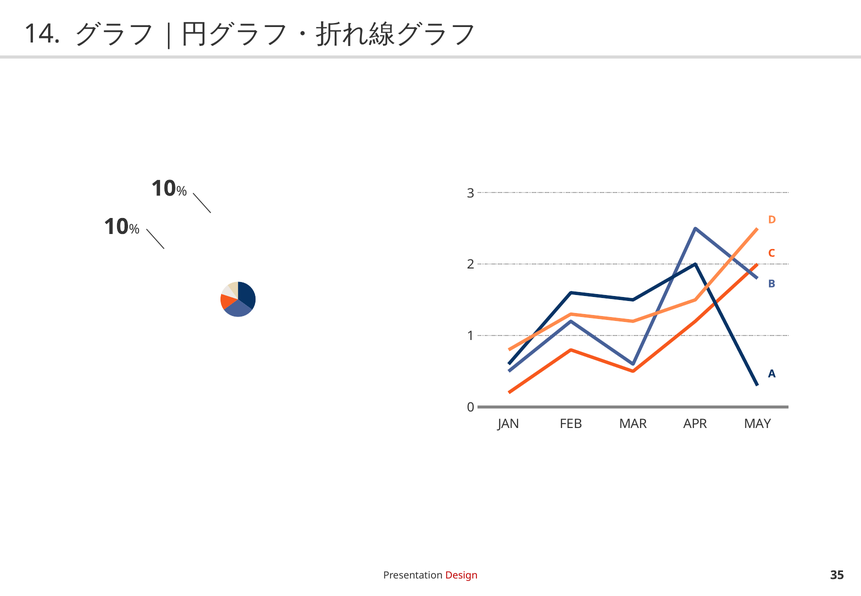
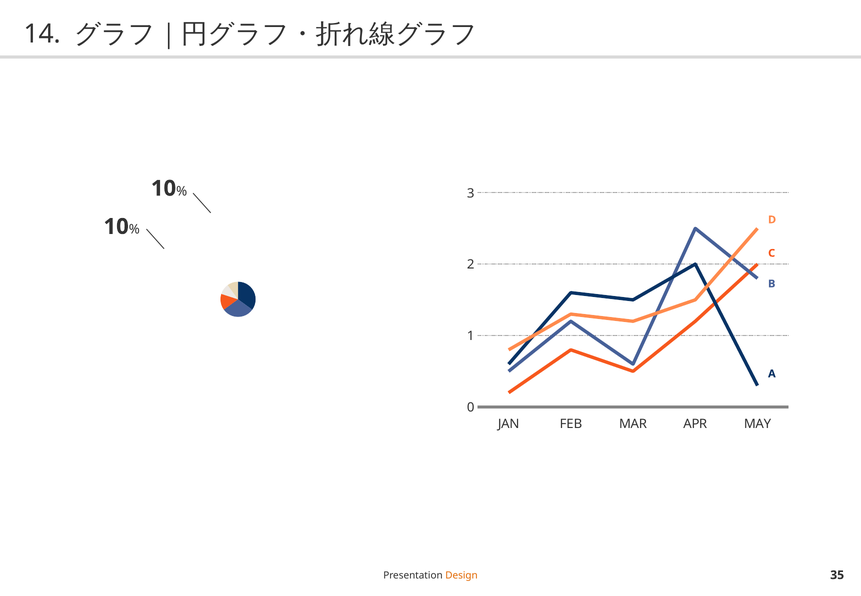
Design colour: red -> orange (462, 576)
